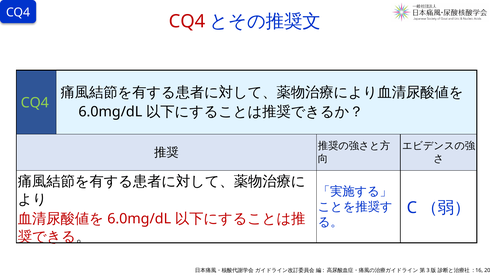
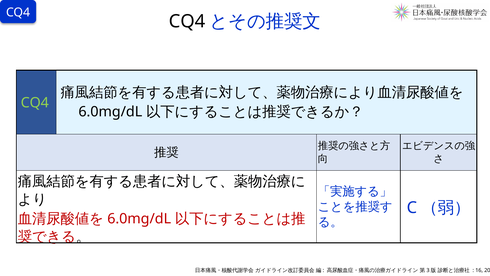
CQ4 colour: red -> black (187, 21)
